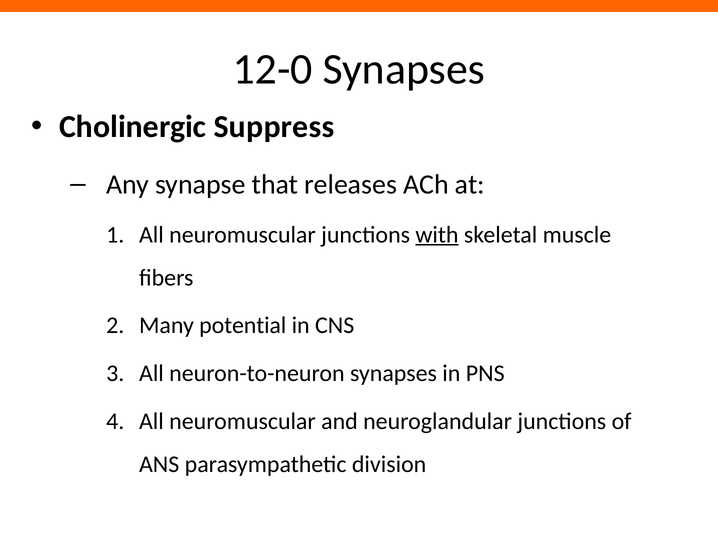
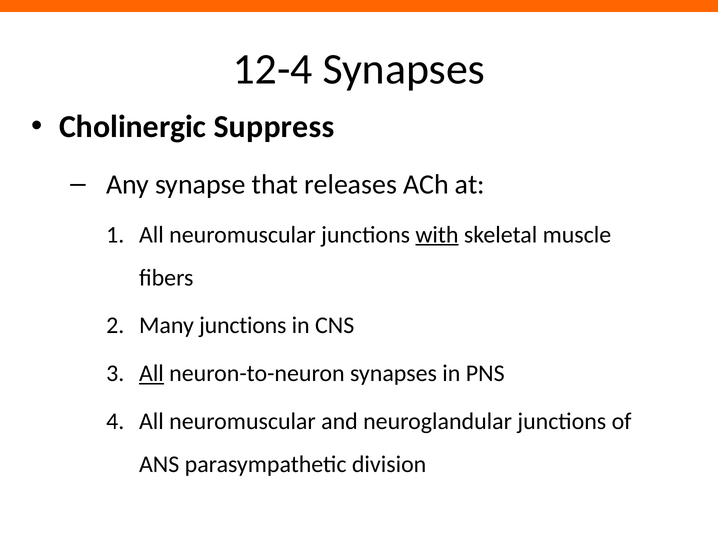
12-0: 12-0 -> 12-4 (273, 70)
Many potential: potential -> junctions (243, 326)
All underline: none -> present (151, 374)
